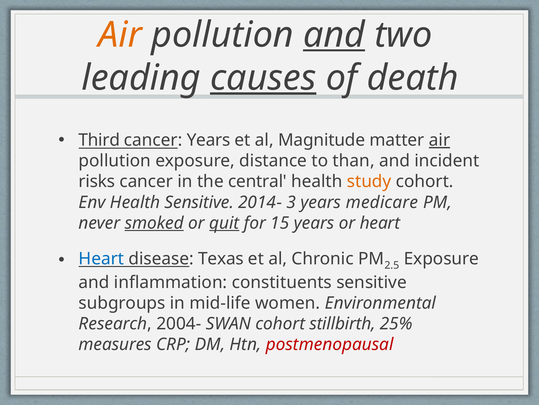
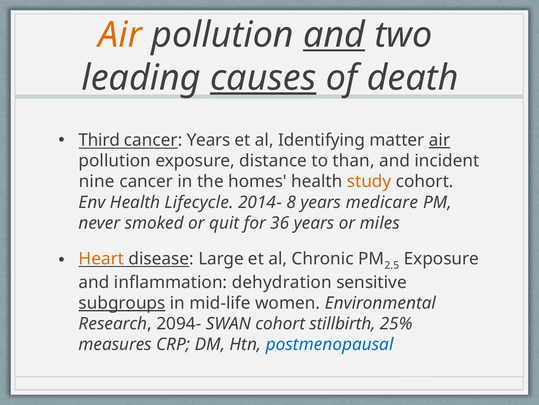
Magnitude: Magnitude -> Identifying (322, 140)
risks: risks -> nine (97, 181)
central: central -> homes (257, 181)
Health Sensitive: Sensitive -> Lifecycle (199, 202)
3: 3 -> 8 (291, 202)
smoked underline: present -> none (154, 223)
quit underline: present -> none (224, 223)
15: 15 -> 36 (280, 223)
or heart: heart -> miles (380, 223)
Heart colour: blue -> orange (101, 258)
Texas: Texas -> Large (221, 258)
constituents: constituents -> dehydration (282, 282)
subgroups underline: none -> present (122, 303)
2004-: 2004- -> 2094- (179, 323)
postmenopausal colour: red -> blue (330, 344)
